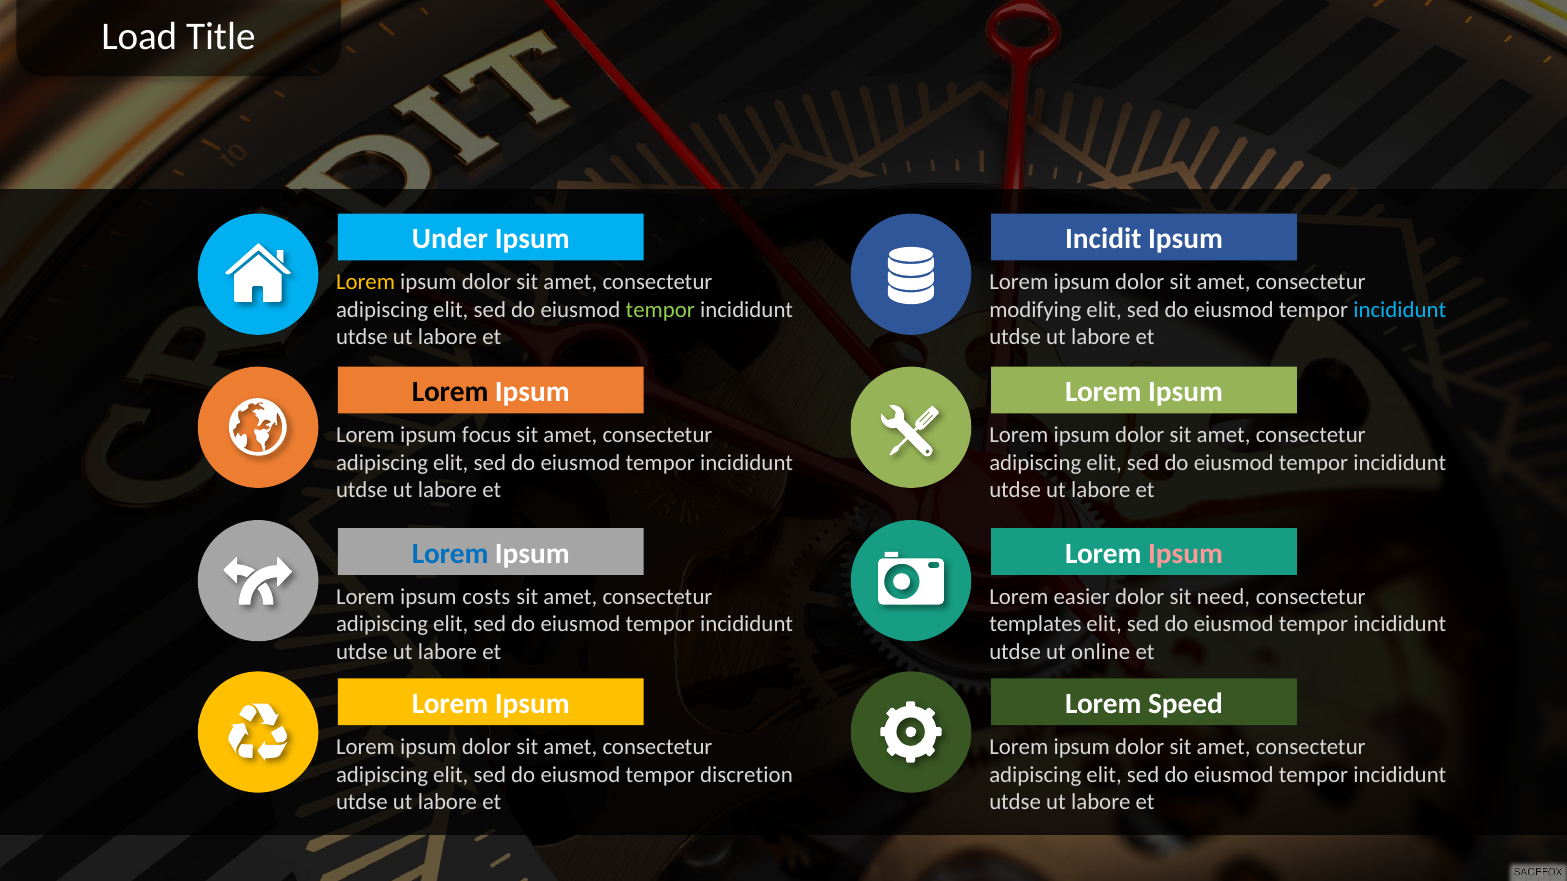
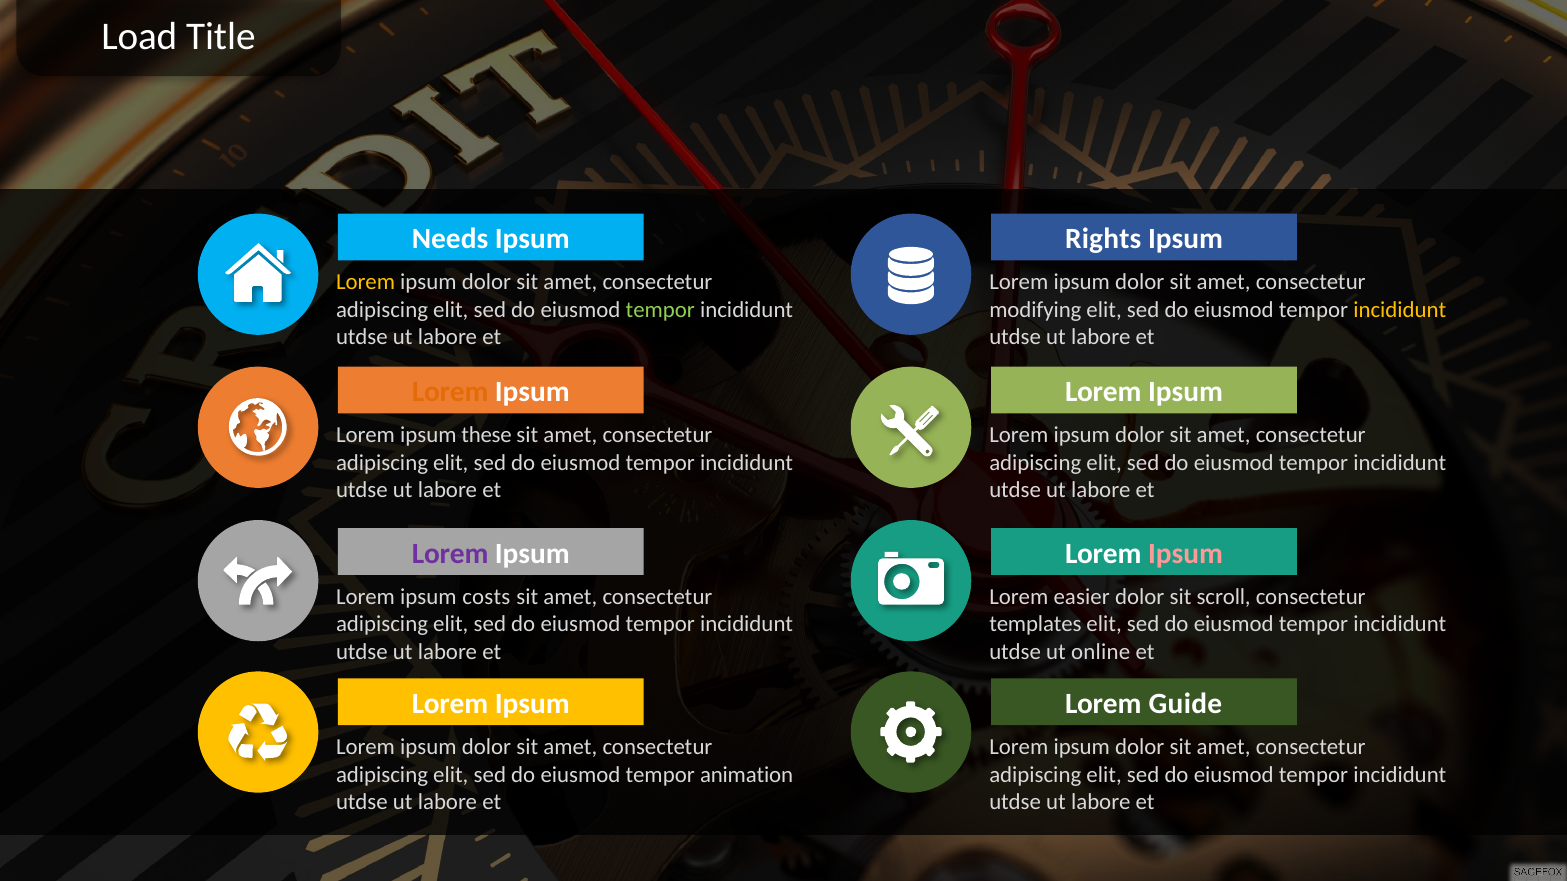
Under: Under -> Needs (450, 239)
Incidit: Incidit -> Rights (1103, 239)
incididunt colour: light blue -> yellow (1400, 310)
Lorem colour: black -> orange (450, 392)
focus: focus -> these (487, 435)
Lorem colour: blue -> purple (450, 554)
need: need -> scroll (1224, 597)
Speed: Speed -> Guide (1185, 704)
discretion: discretion -> animation (747, 775)
